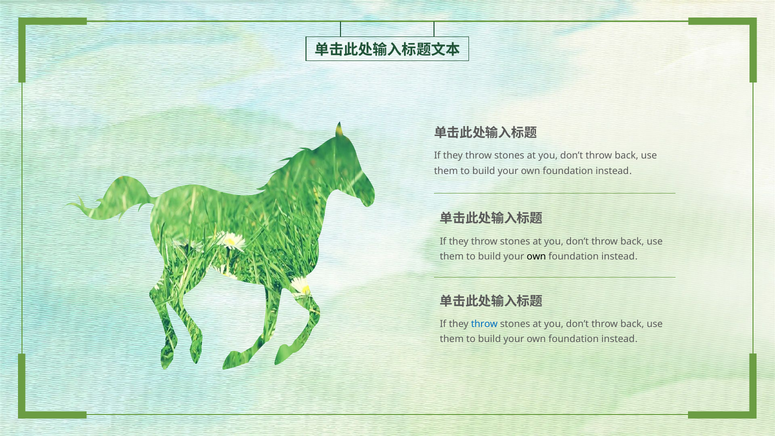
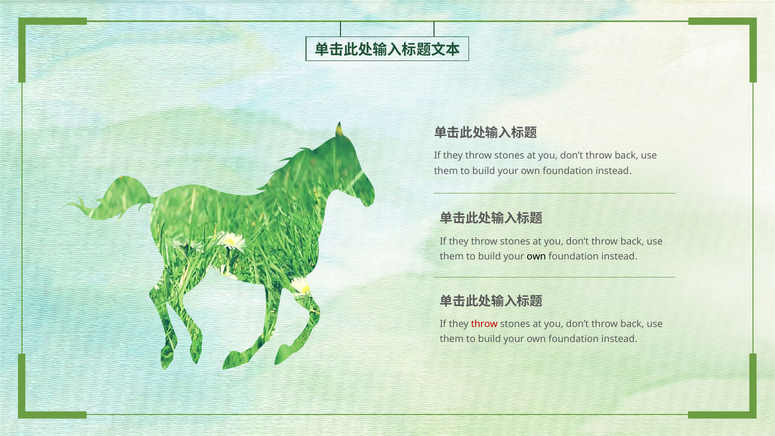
throw colour: blue -> red (484, 324)
